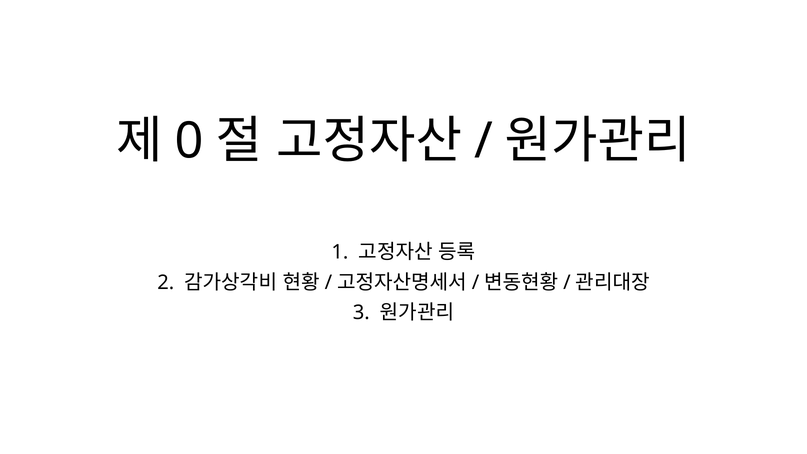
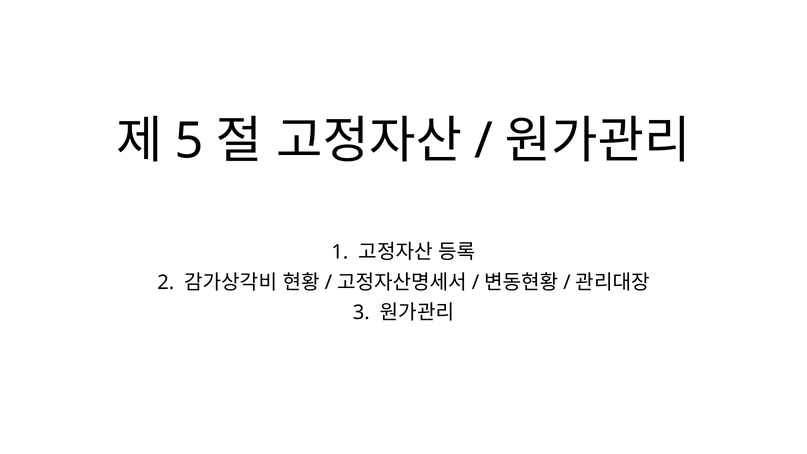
0: 0 -> 5 (189, 141)
